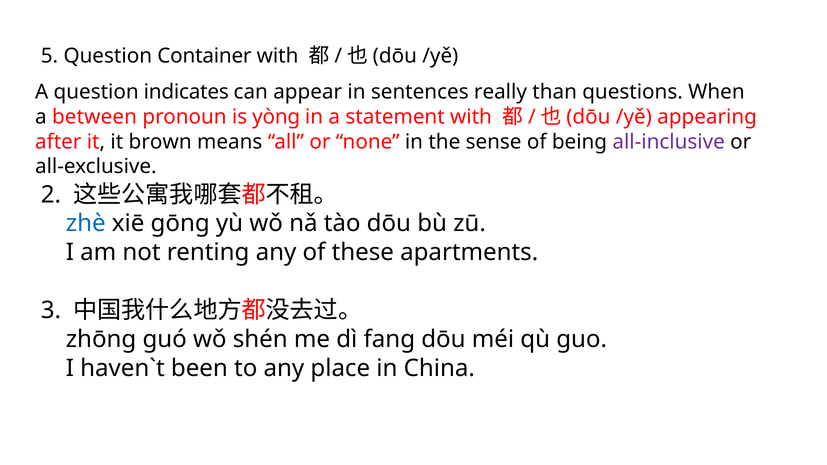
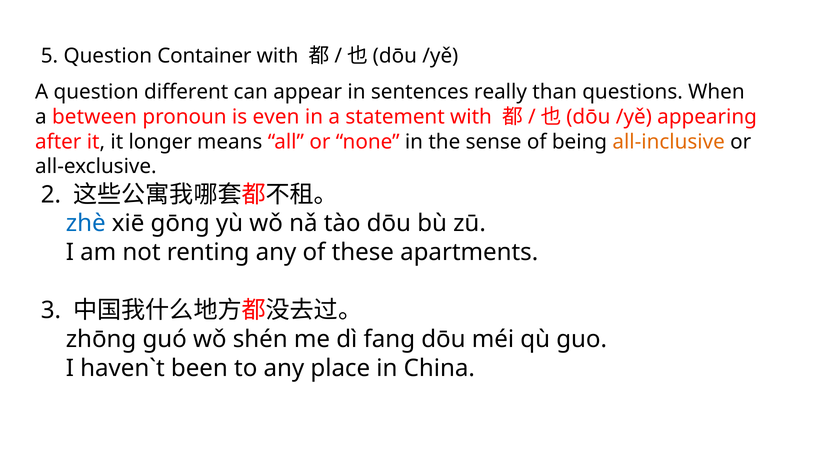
indicates: indicates -> different (186, 92)
yòng: yòng -> even (276, 117)
brown: brown -> longer (160, 142)
all-inclusive colour: purple -> orange (669, 142)
